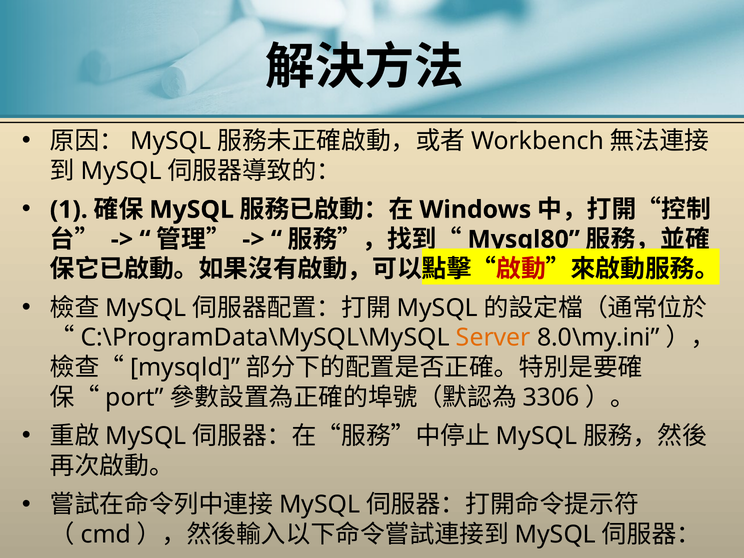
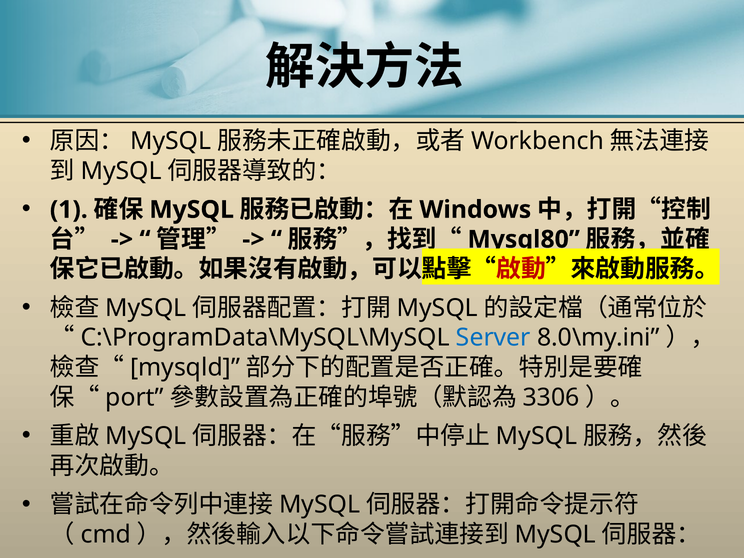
Server colour: orange -> blue (493, 338)
